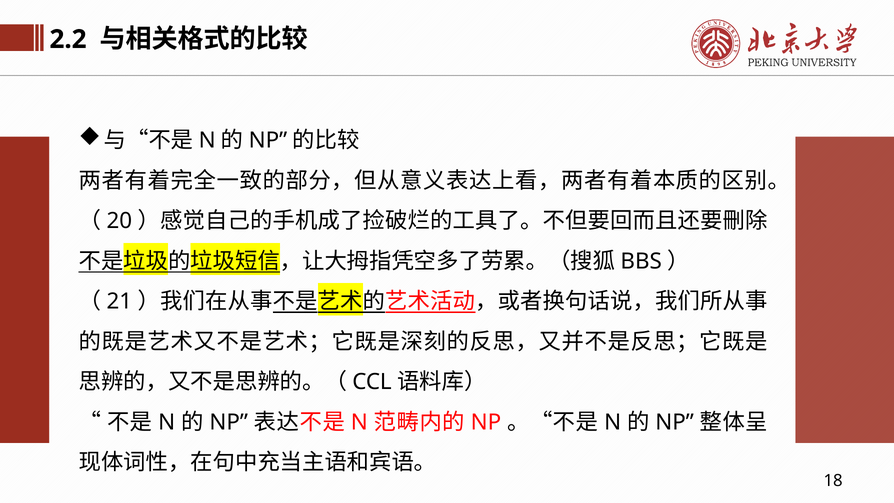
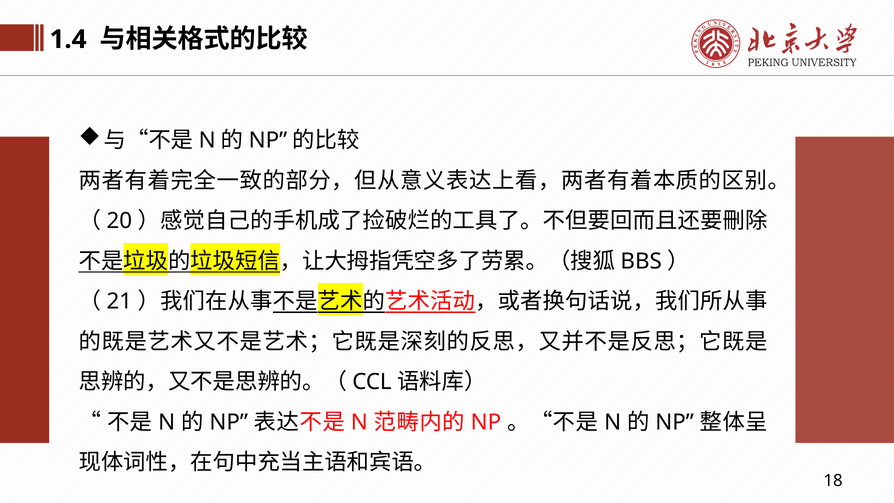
2.2: 2.2 -> 1.4 (68, 39)
